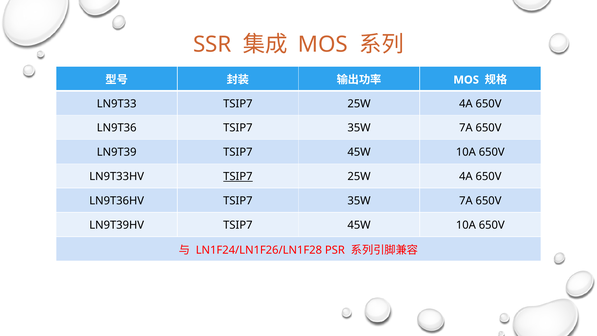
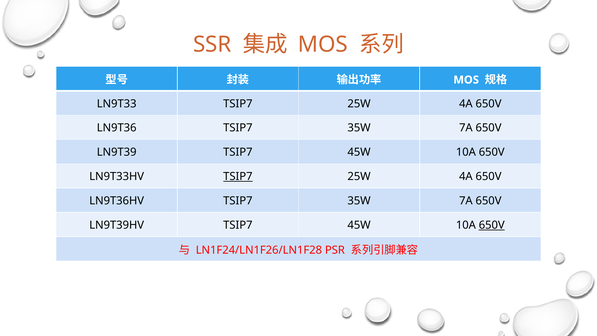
650V underline: none -> present (492, 225)
